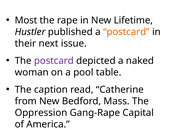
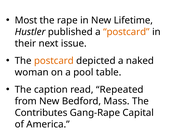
postcard colour: purple -> orange (54, 61)
Catherine: Catherine -> Repeated (120, 90)
Oppression: Oppression -> Contributes (41, 113)
